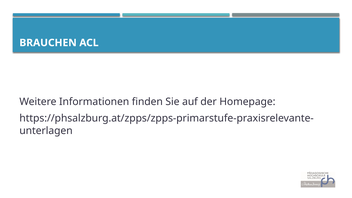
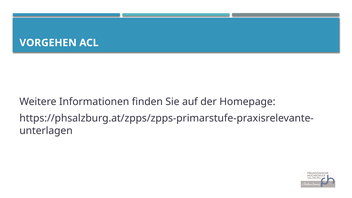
BRAUCHEN: BRAUCHEN -> VORGEHEN (48, 43)
